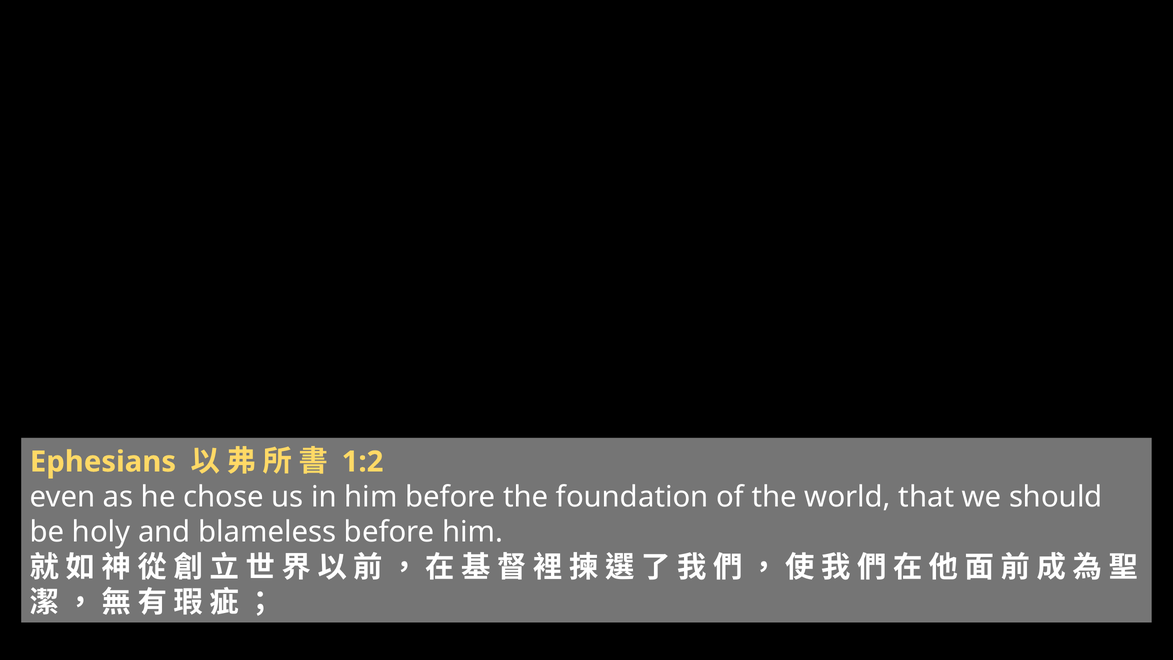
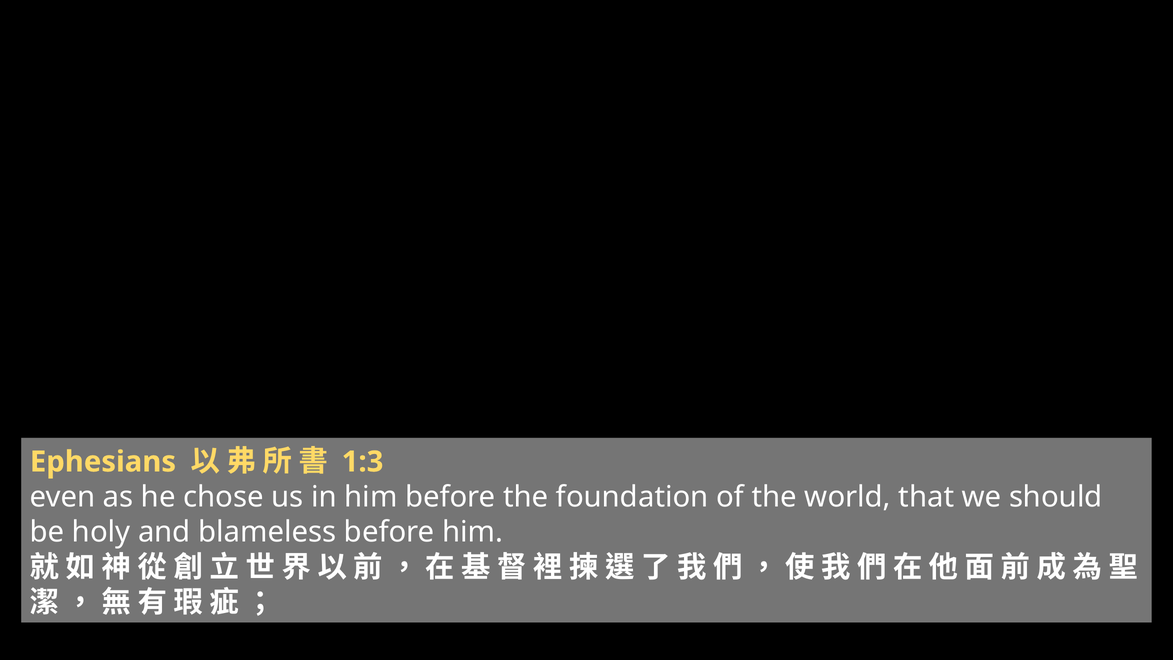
1:2: 1:2 -> 1:3 (363, 462)
